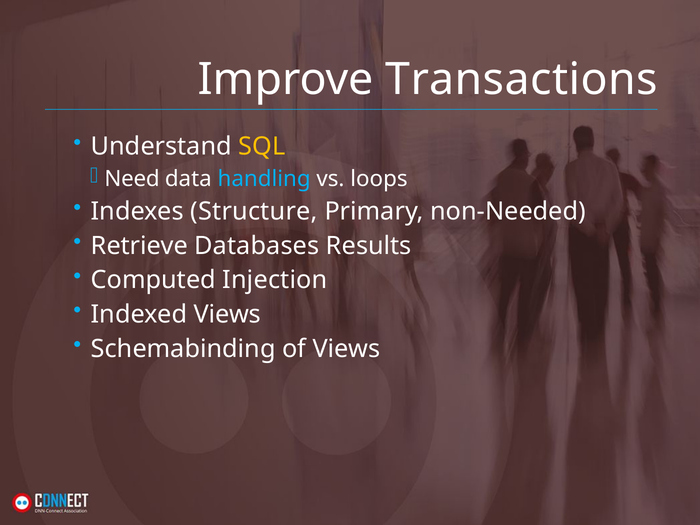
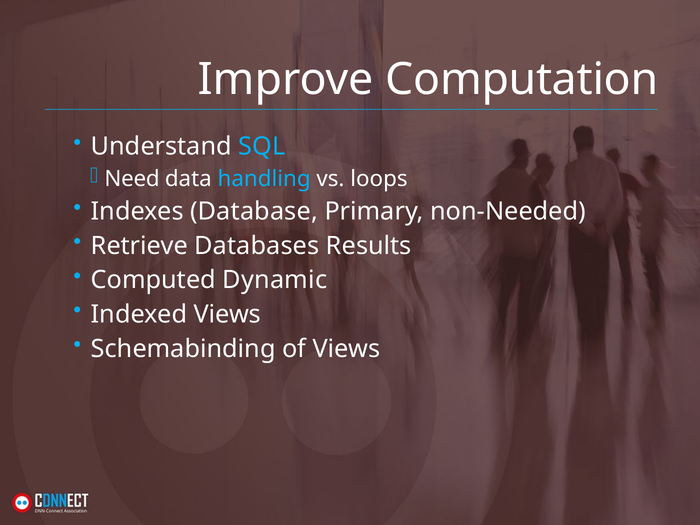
Transactions: Transactions -> Computation (522, 80)
SQL colour: yellow -> light blue (262, 146)
Structure: Structure -> Database (254, 212)
Injection: Injection -> Dynamic (275, 280)
